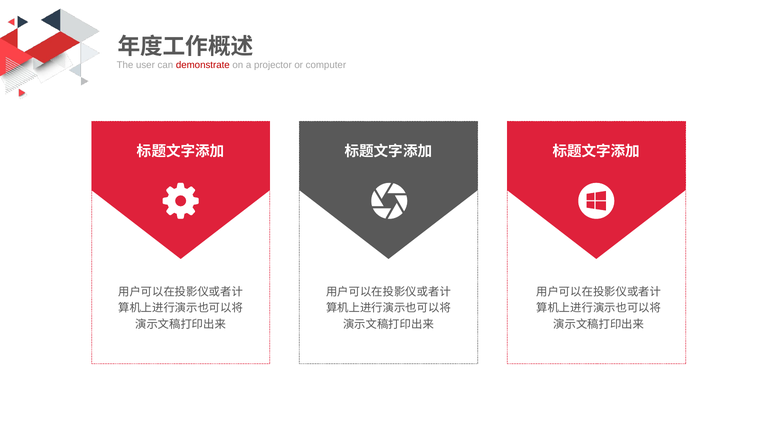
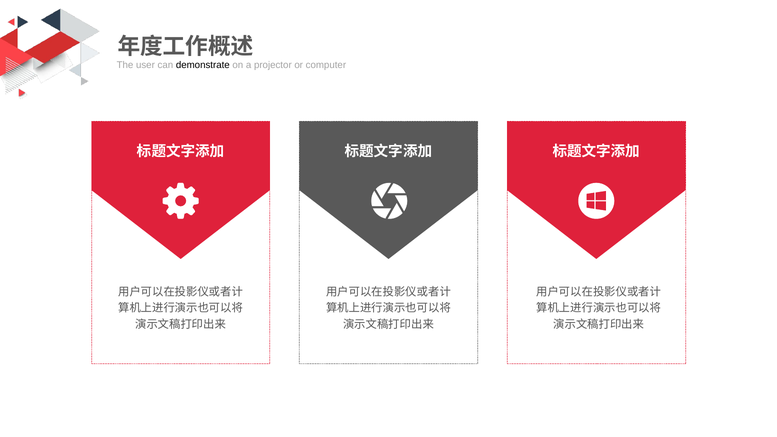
demonstrate colour: red -> black (203, 65)
